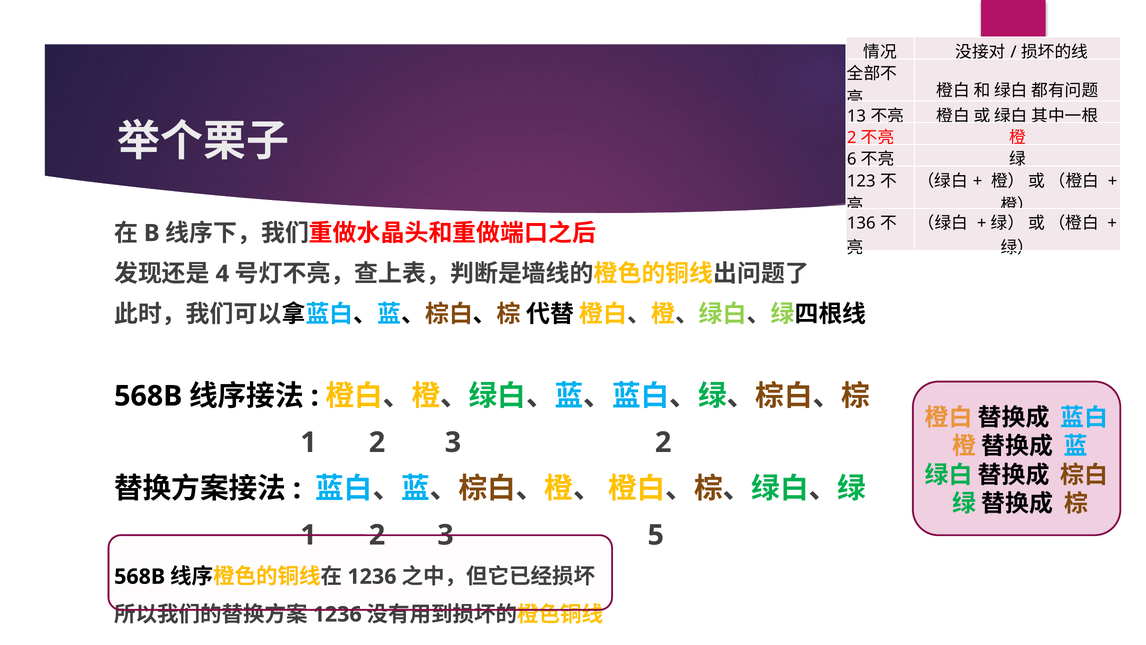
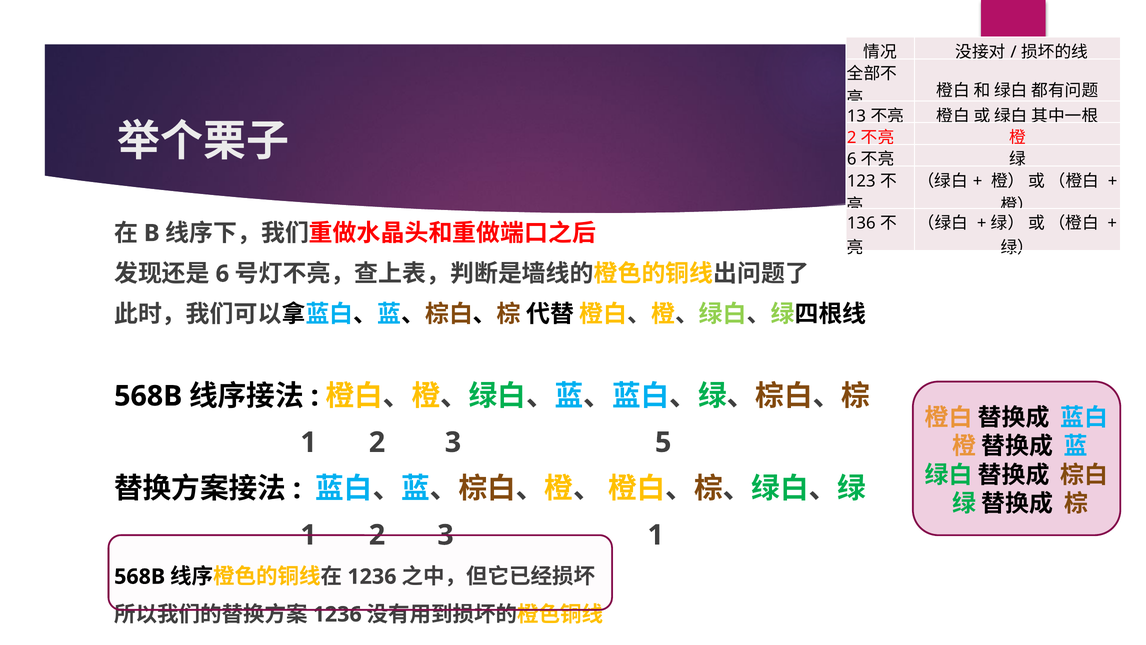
4: 4 -> 6 (222, 274)
3 2: 2 -> 5 (663, 442)
5: 5 -> 1 (656, 535)
